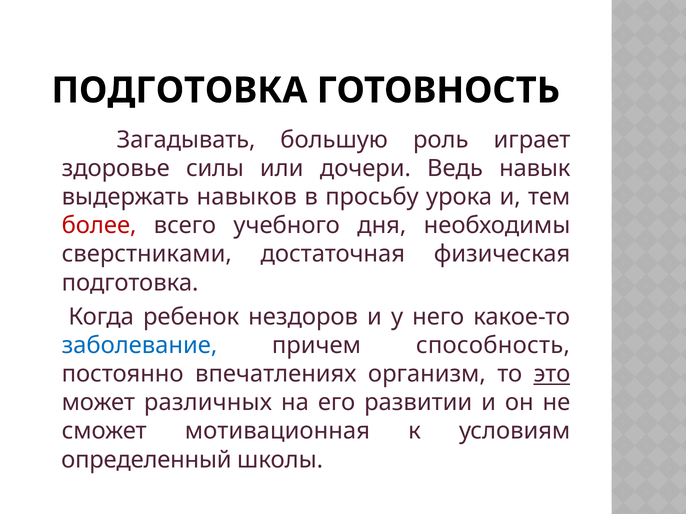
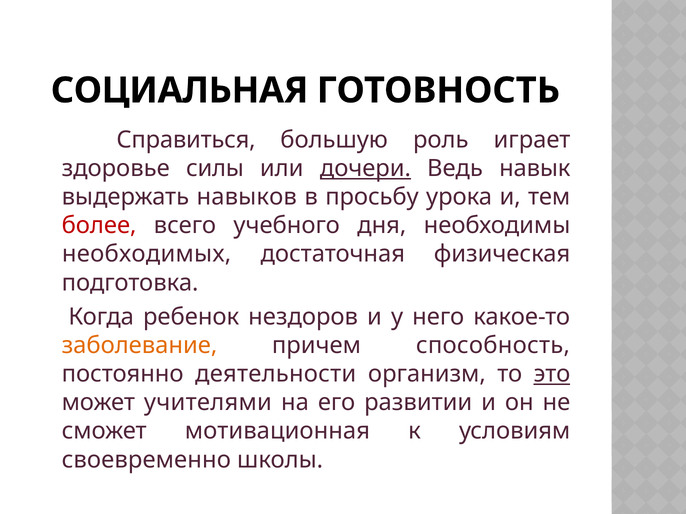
ПОДГОТОВКА: ПОДГОТОВКА -> СОЦИАЛЬНАЯ (180, 91)
Загадывать: Загадывать -> Справиться (186, 140)
дочери underline: none -> present (365, 169)
сверстниками: сверстниками -> необходимых (147, 254)
заболевание colour: blue -> orange (139, 346)
впечатлениях: впечатлениях -> деятельности (276, 374)
различных: различных -> учителями (208, 403)
определенный: определенный -> своевременно (146, 460)
